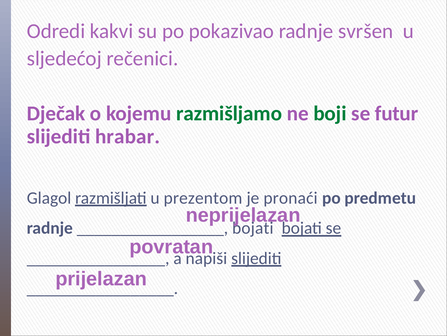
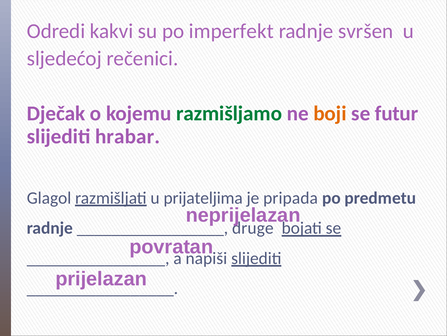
pokazivao: pokazivao -> imperfekt (231, 31)
boji colour: green -> orange (330, 113)
prezentom: prezentom -> prijateljima (203, 198)
pronaći: pronaći -> pripada (291, 198)
bojati: bojati -> druge (253, 228)
